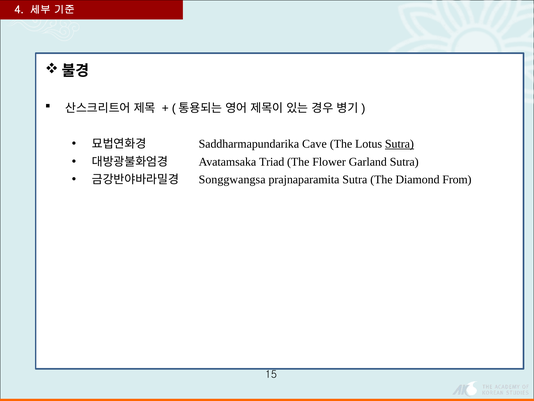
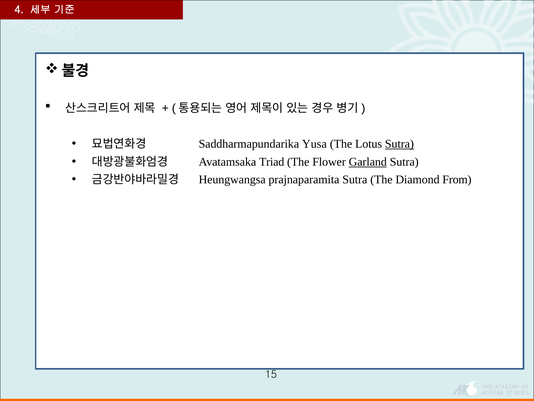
Cave: Cave -> Yusa (314, 144)
Garland underline: none -> present (368, 162)
Songgwangsa: Songgwangsa -> Heungwangsa (232, 179)
